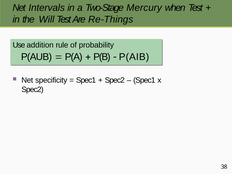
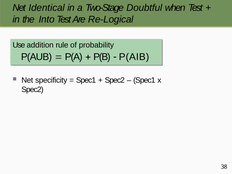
Intervals: Intervals -> Identical (47, 8)
Mercury: Mercury -> Doubtful (144, 8)
Will: Will -> Into (47, 19)
Re-Things: Re-Things -> Re-Logical (111, 19)
